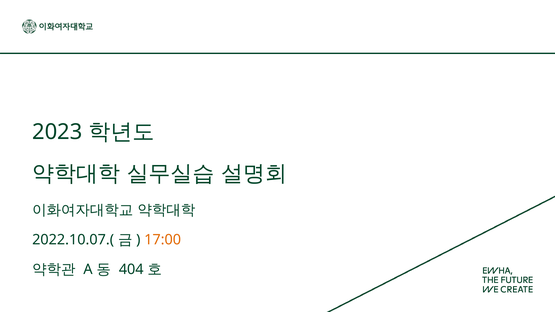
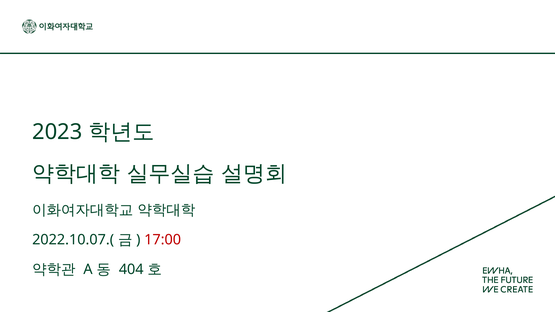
17:00 colour: orange -> red (163, 240)
